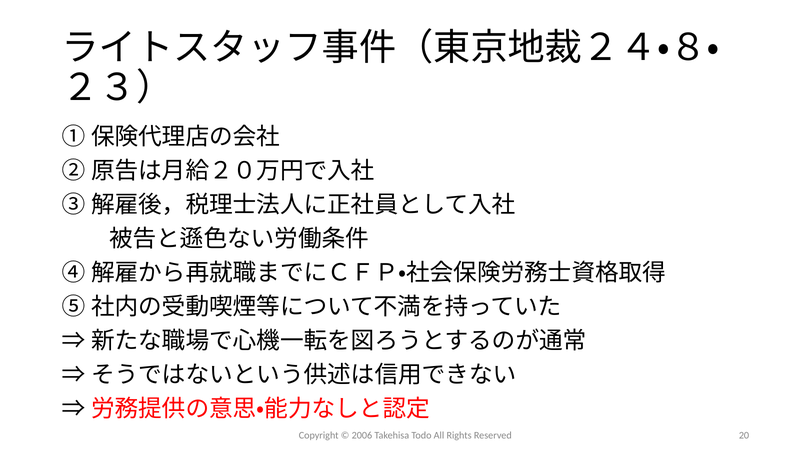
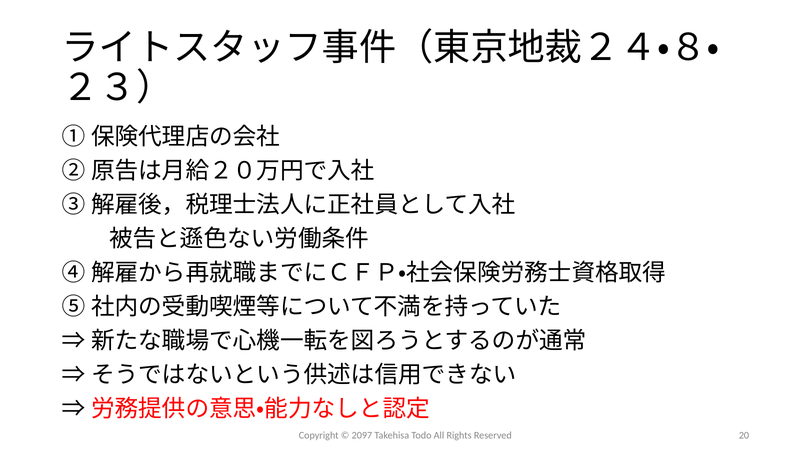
2006: 2006 -> 2097 (362, 436)
